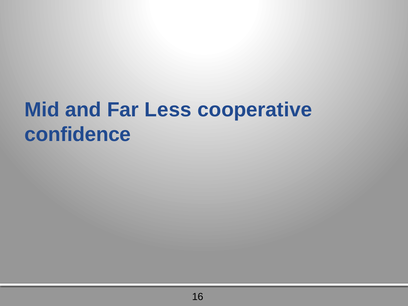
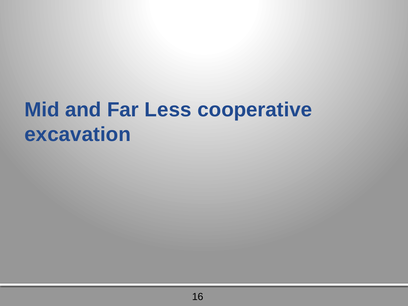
confidence: confidence -> excavation (78, 134)
